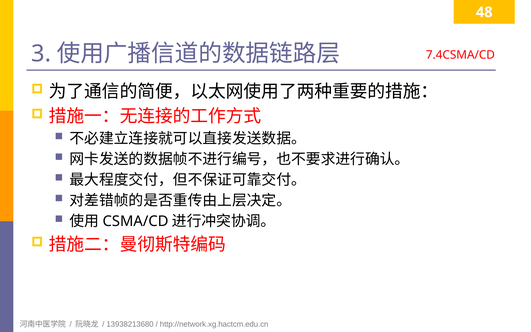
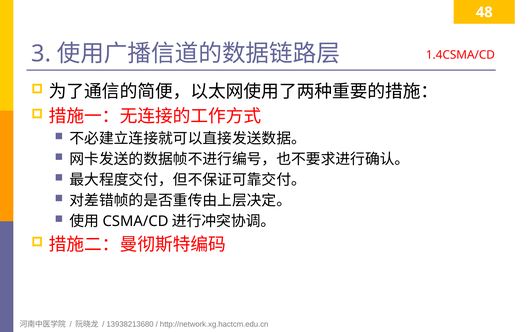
7.4CSMA/CD: 7.4CSMA/CD -> 1.4CSMA/CD (460, 55)
